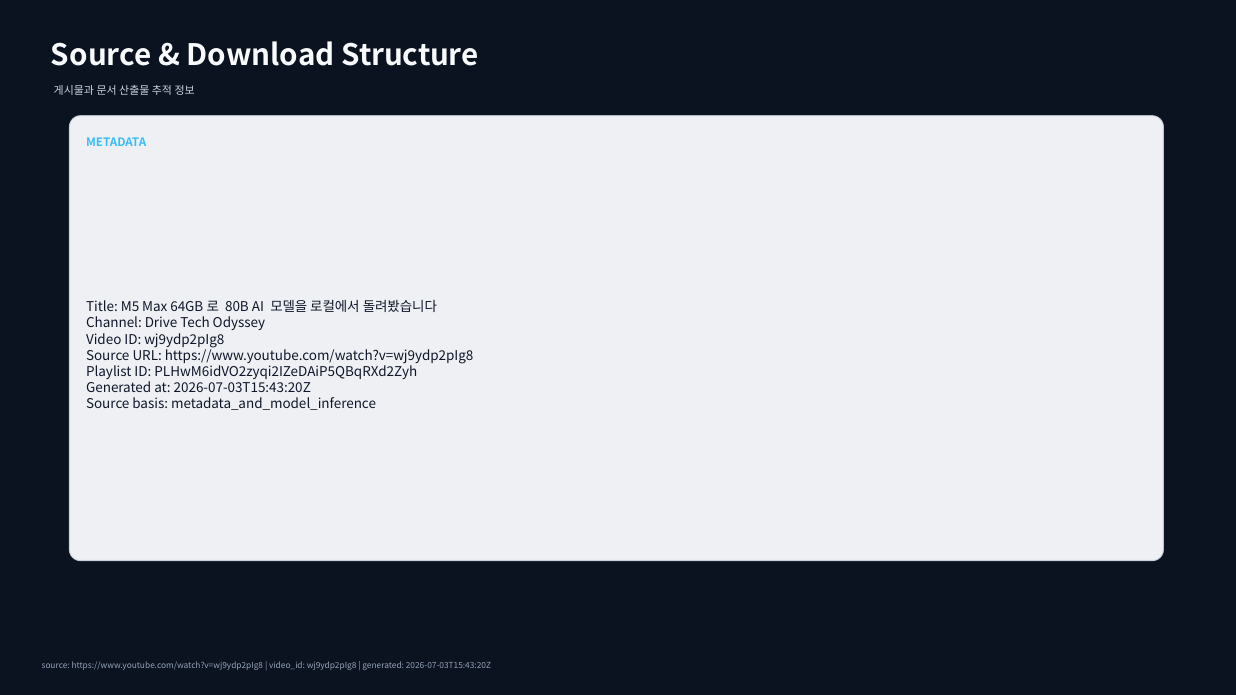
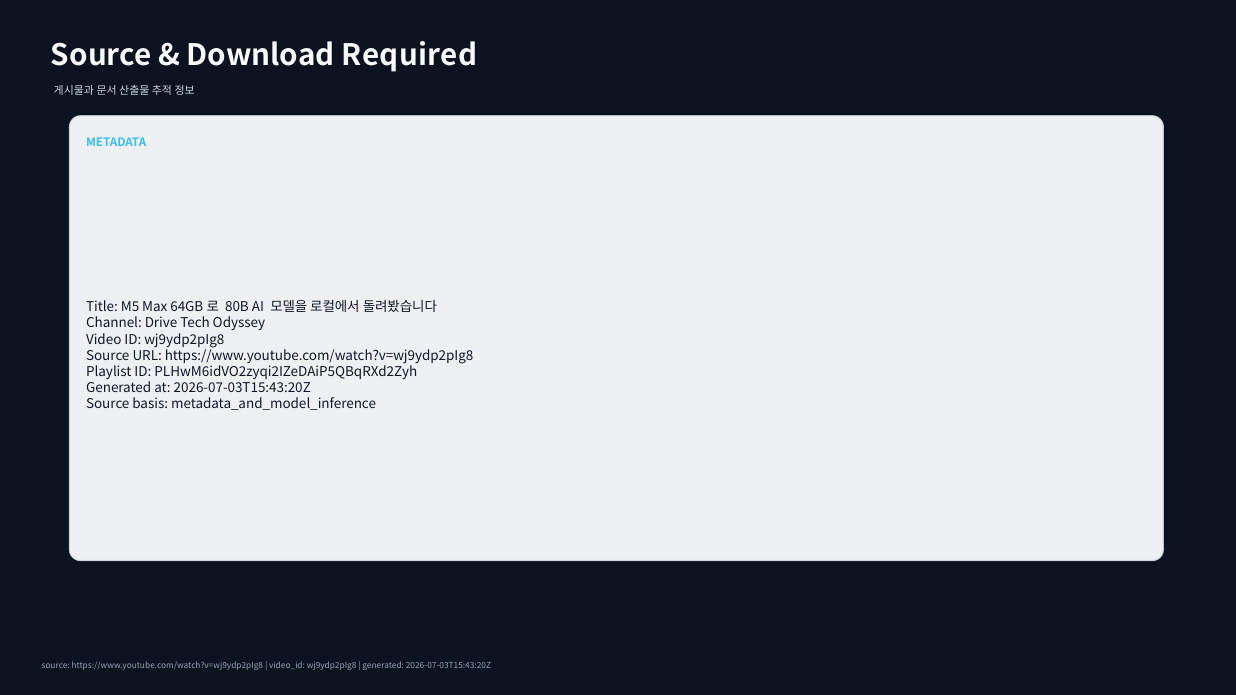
Structure: Structure -> Required (410, 55)
